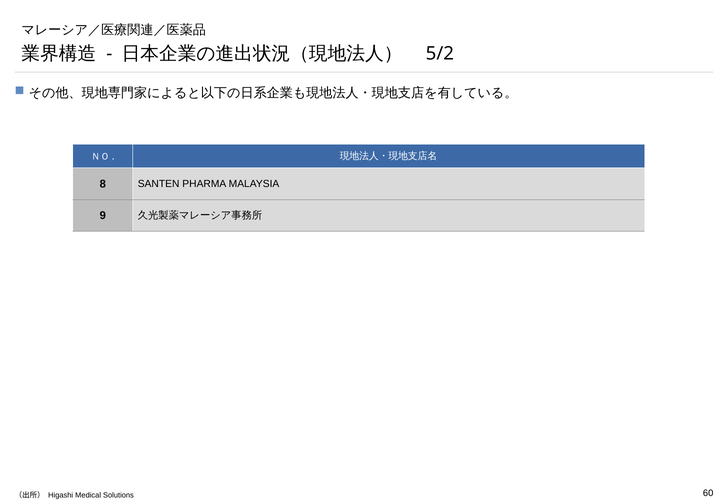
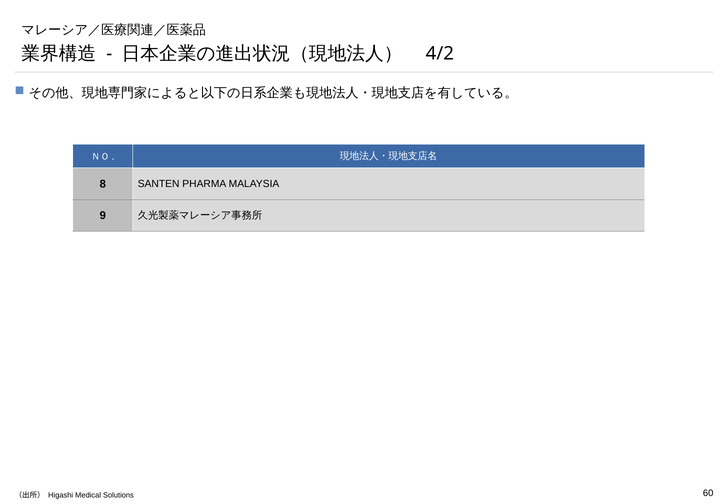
5/2: 5/2 -> 4/2 (440, 53)
